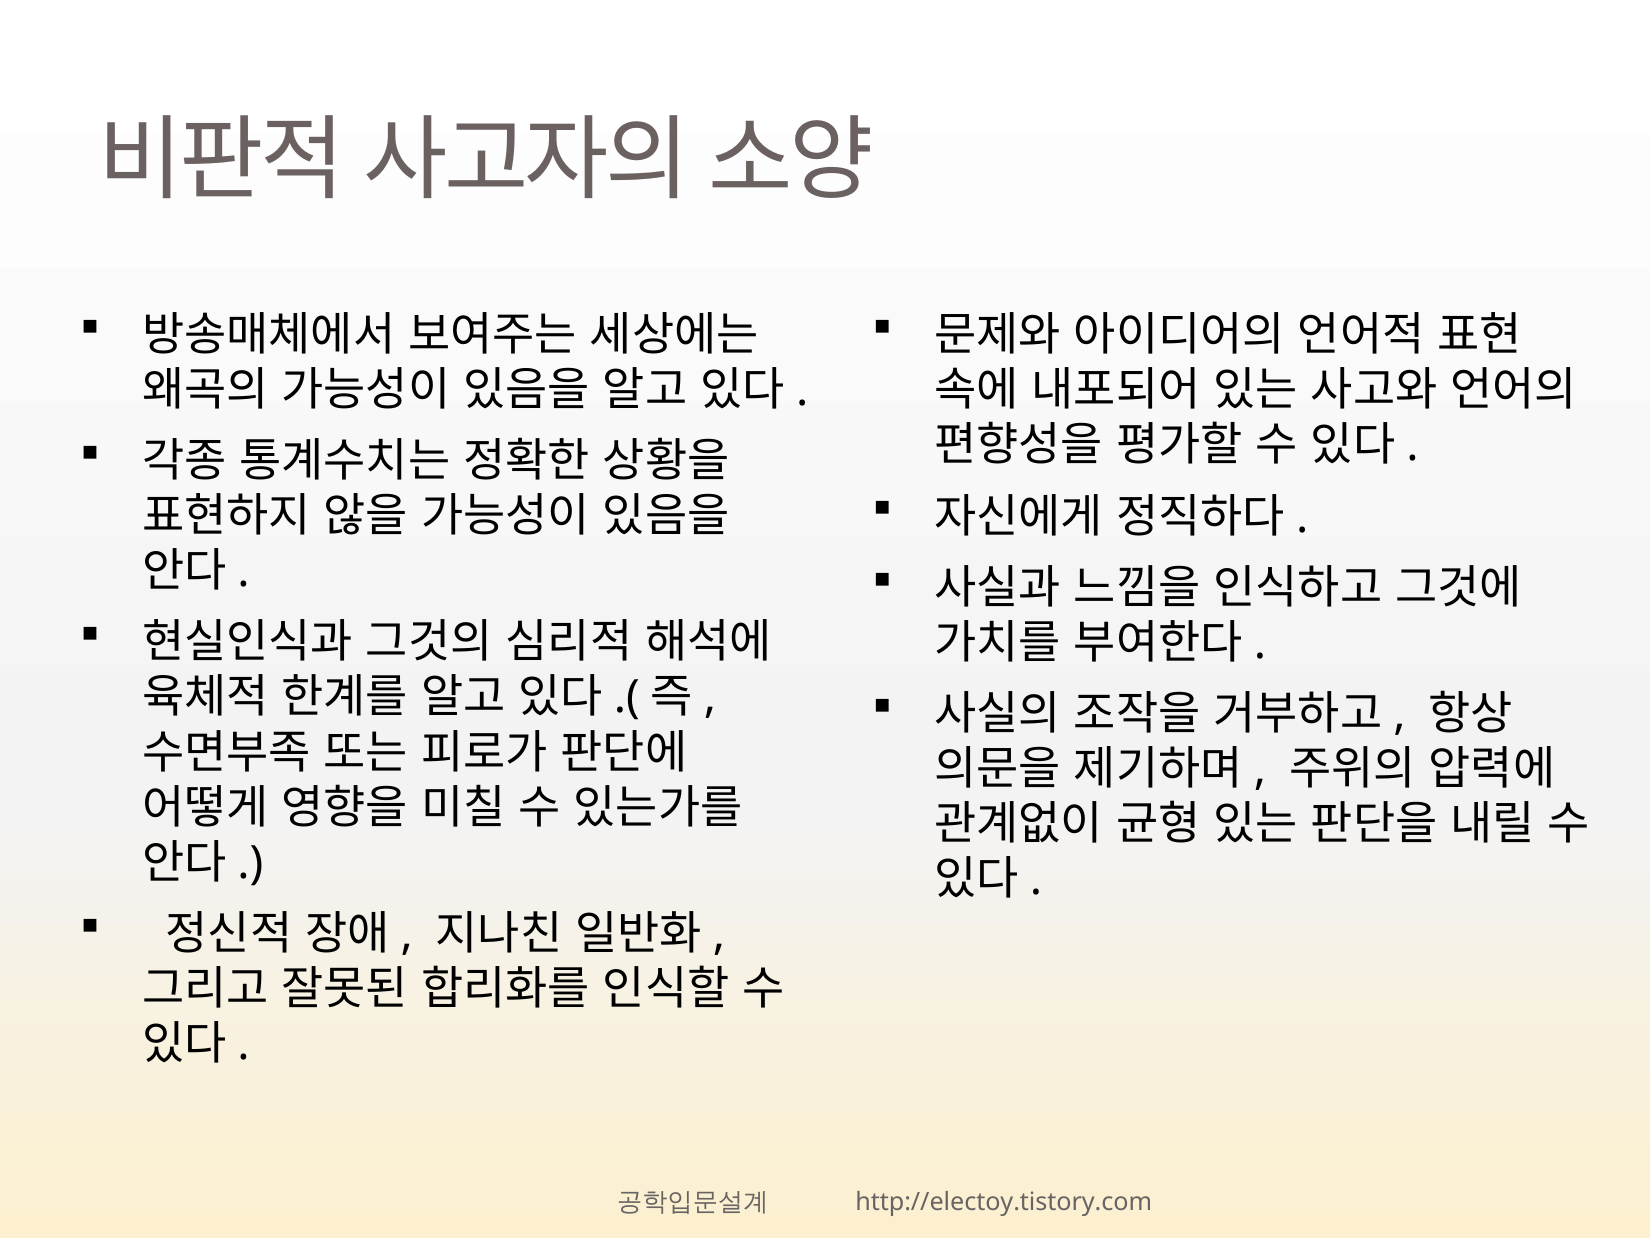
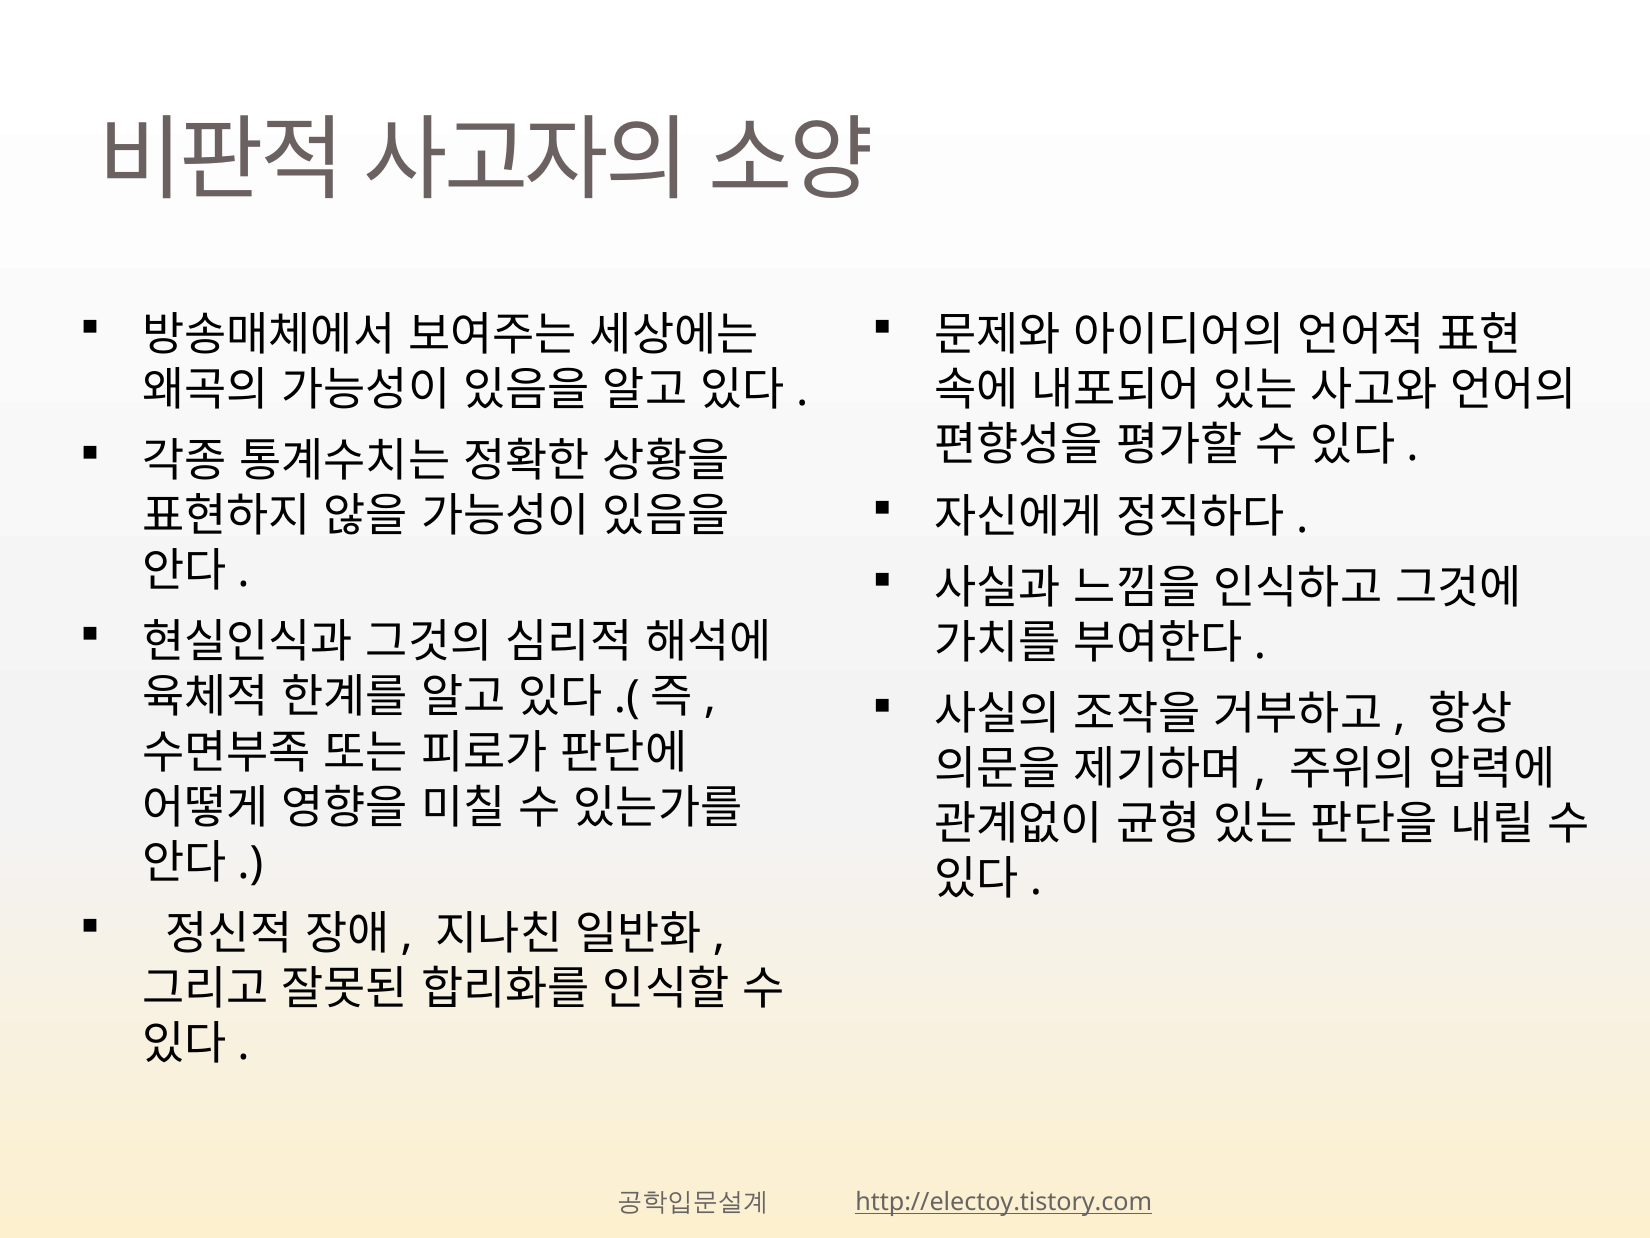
http://electoy.tistory.com underline: none -> present (1004, 1202)
